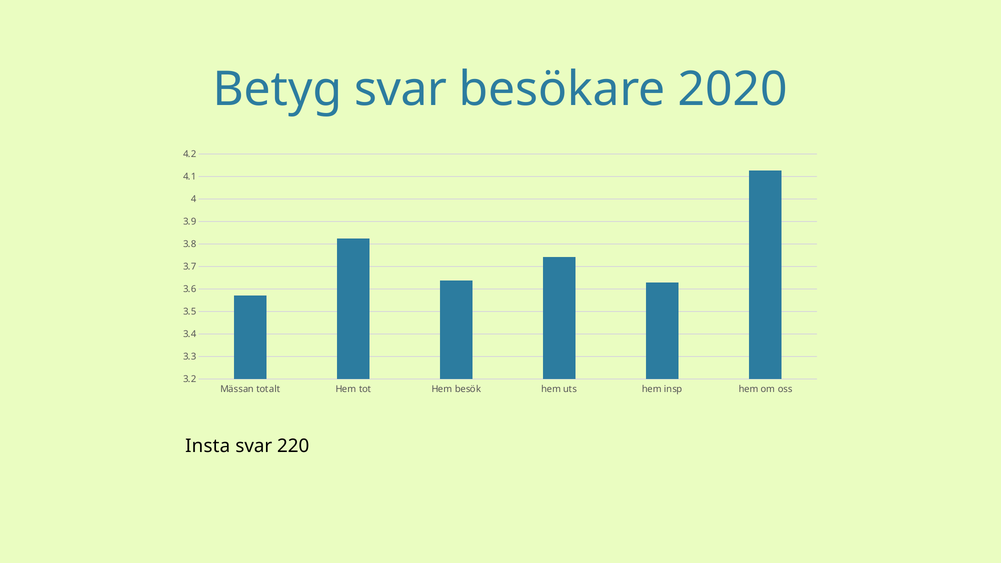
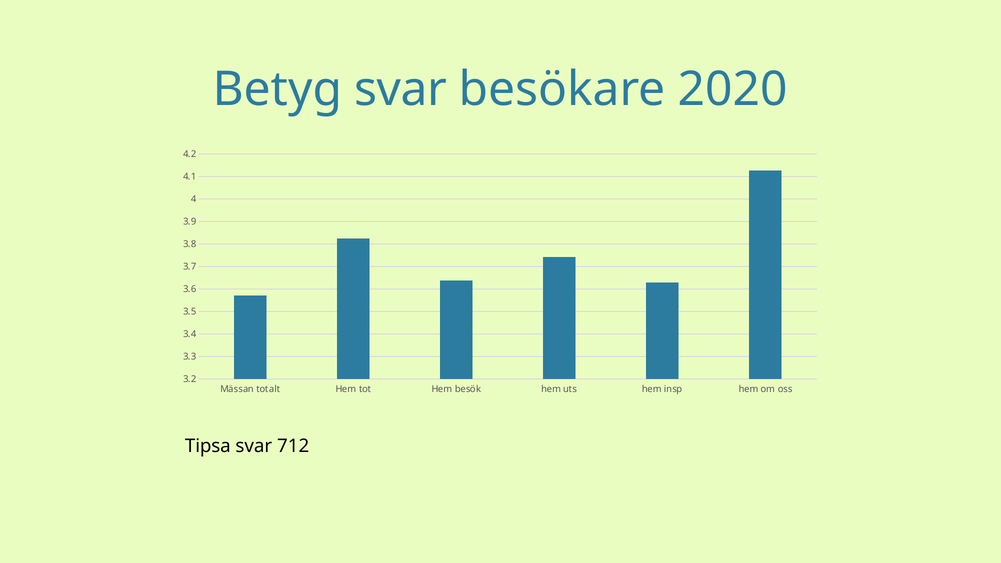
Insta: Insta -> Tipsa (208, 446)
220: 220 -> 712 (293, 446)
